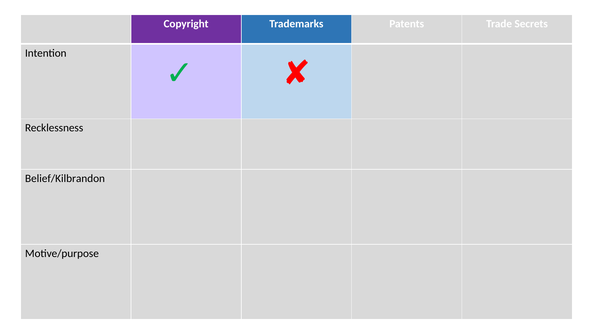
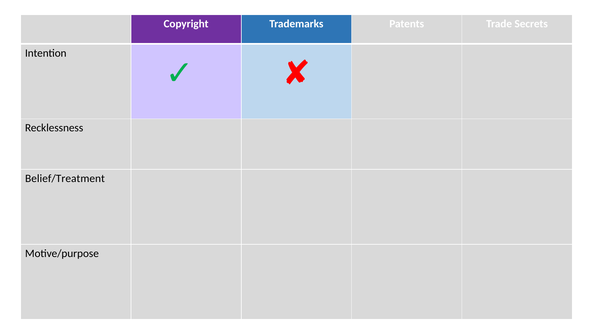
Belief/Kilbrandon: Belief/Kilbrandon -> Belief/Treatment (65, 179)
